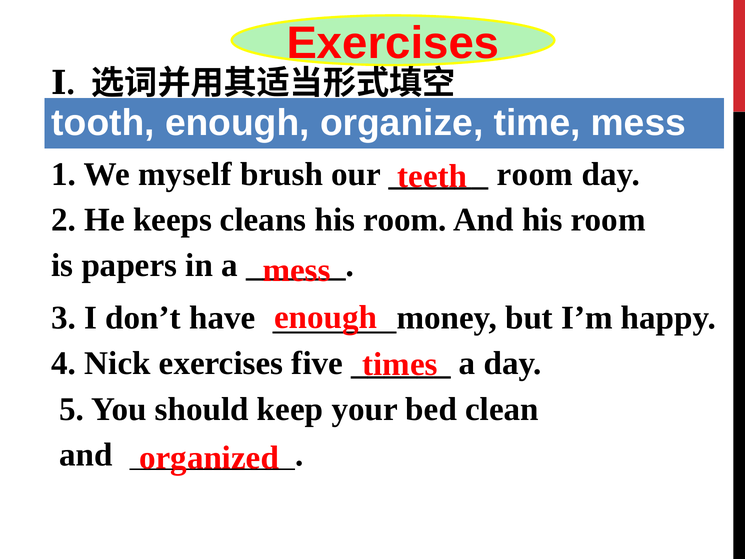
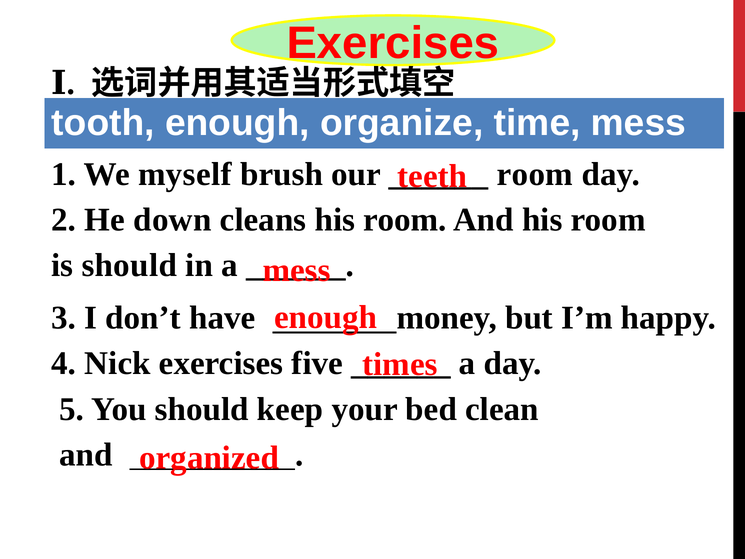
keeps: keeps -> down (172, 220)
is papers: papers -> should (129, 265)
